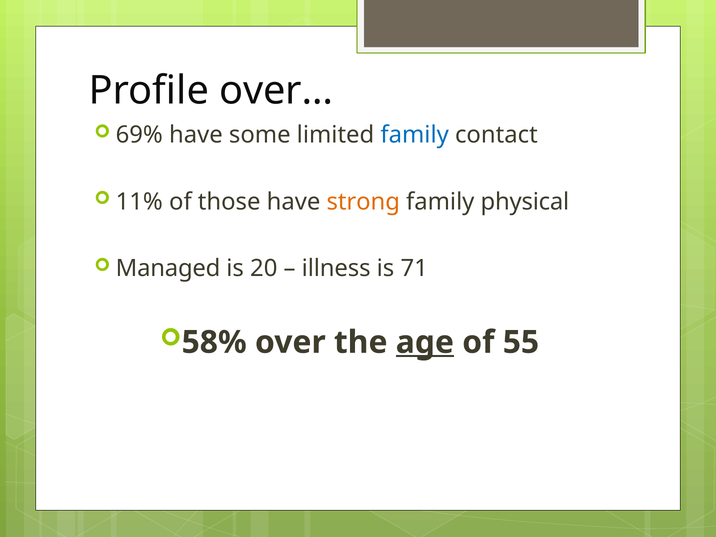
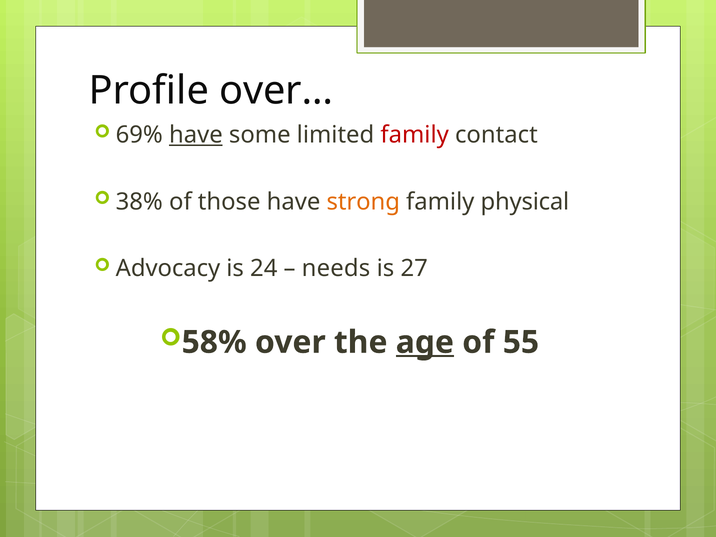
have underline: none -> present (196, 135)
family colour: blue -> red (415, 135)
11%: 11% -> 38% (139, 202)
Managed: Managed -> Advocacy (168, 269)
20: 20 -> 24 (264, 269)
illness: illness -> needs (336, 269)
71: 71 -> 27 (414, 269)
